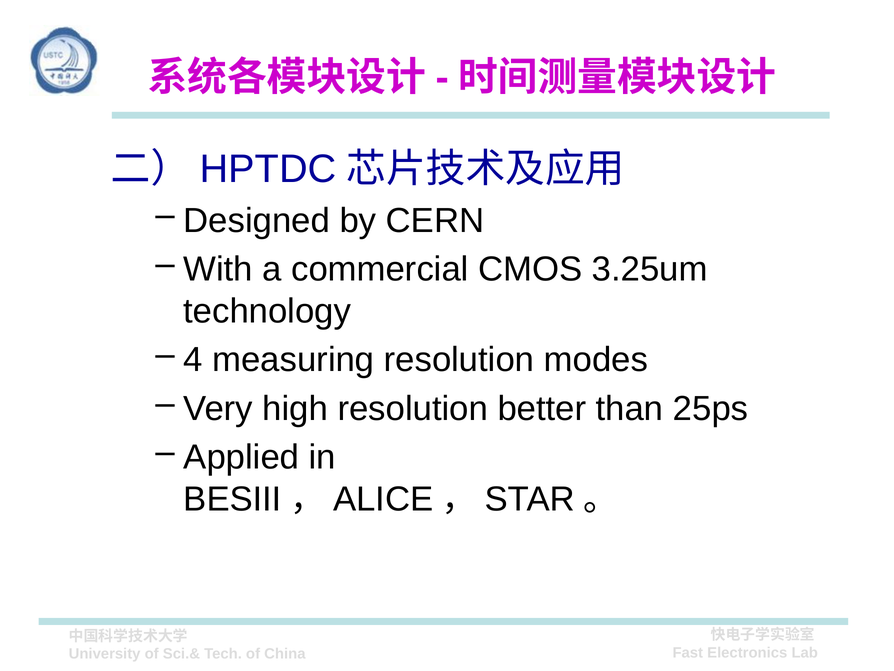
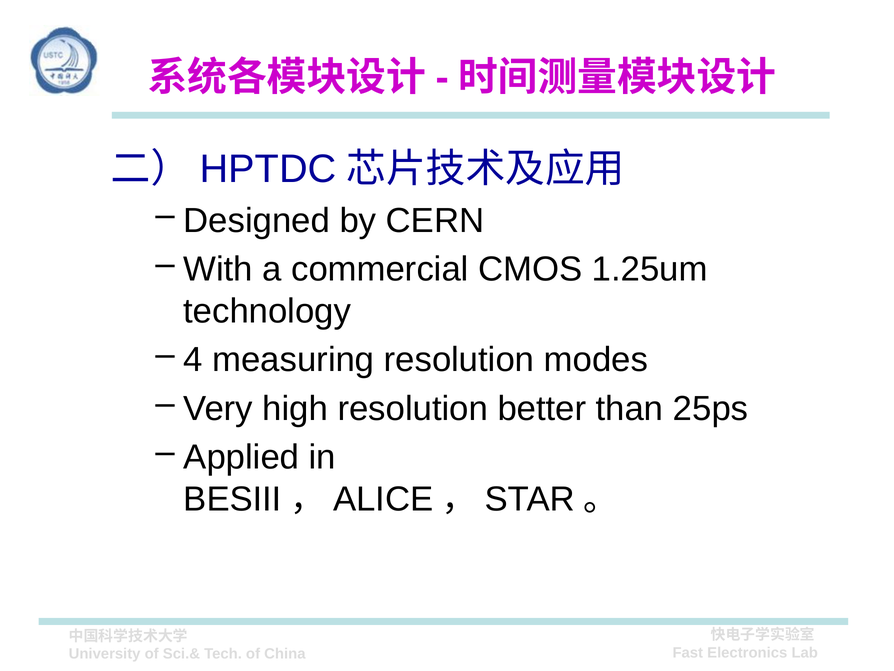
3.25um: 3.25um -> 1.25um (650, 269)
